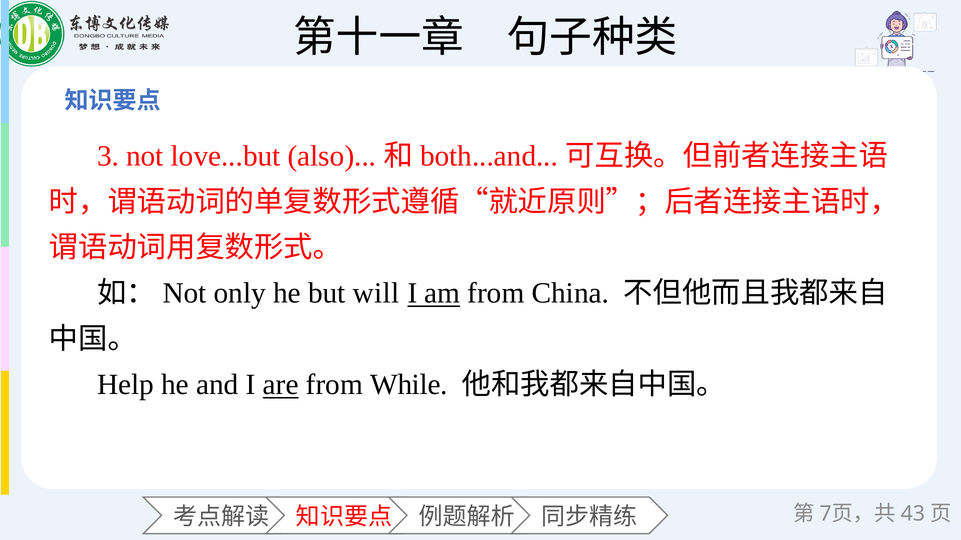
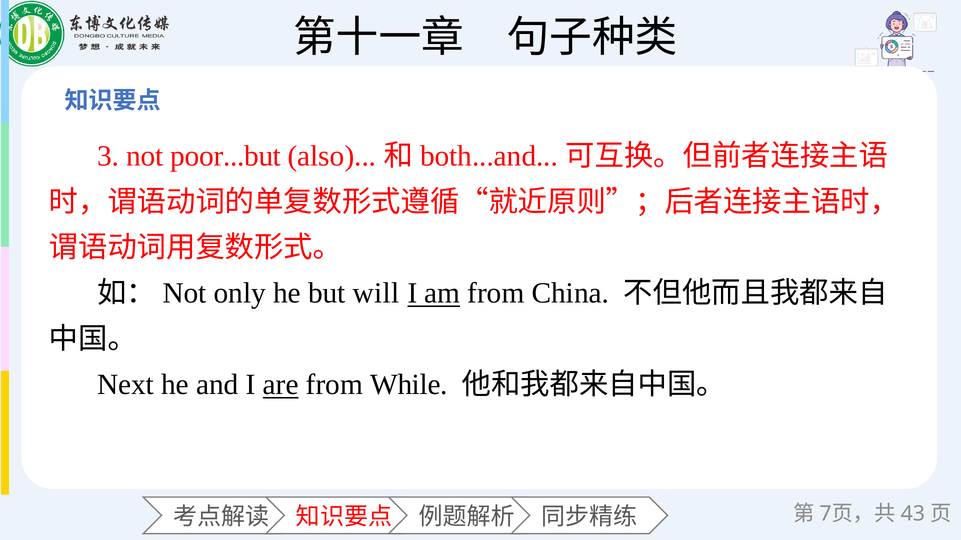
love...but: love...but -> poor...but (226, 156)
Help: Help -> Next (125, 385)
